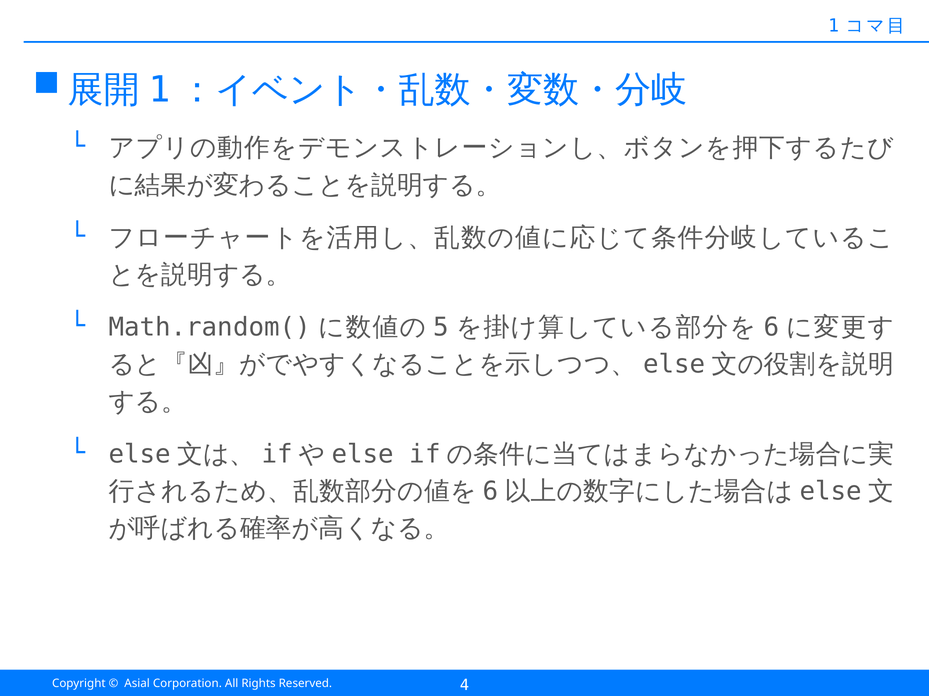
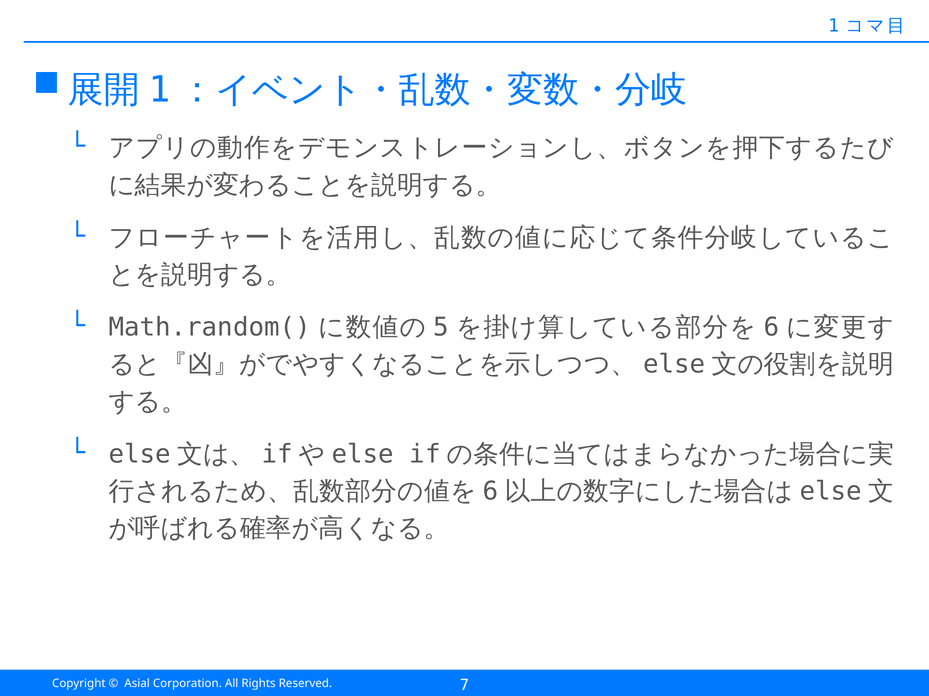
4: 4 -> 7 (465, 686)
